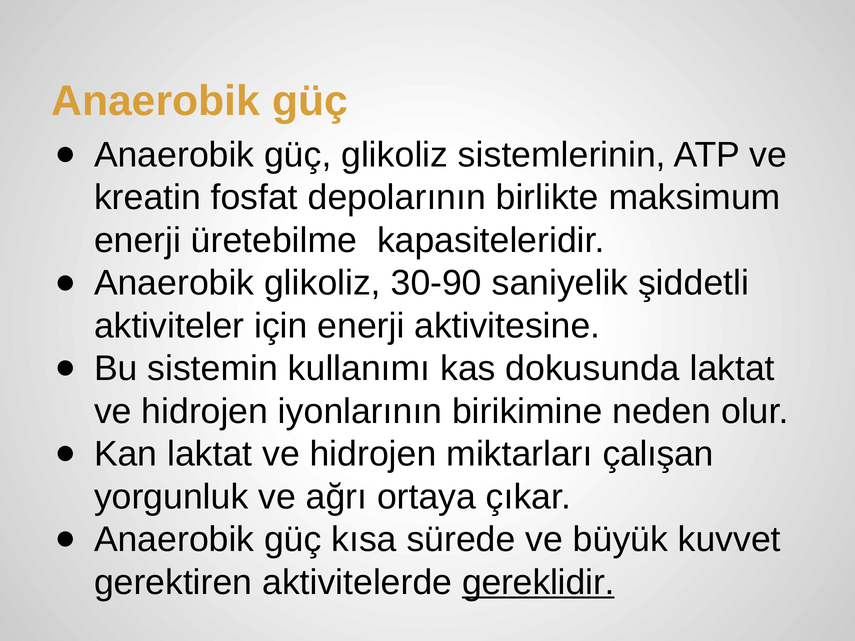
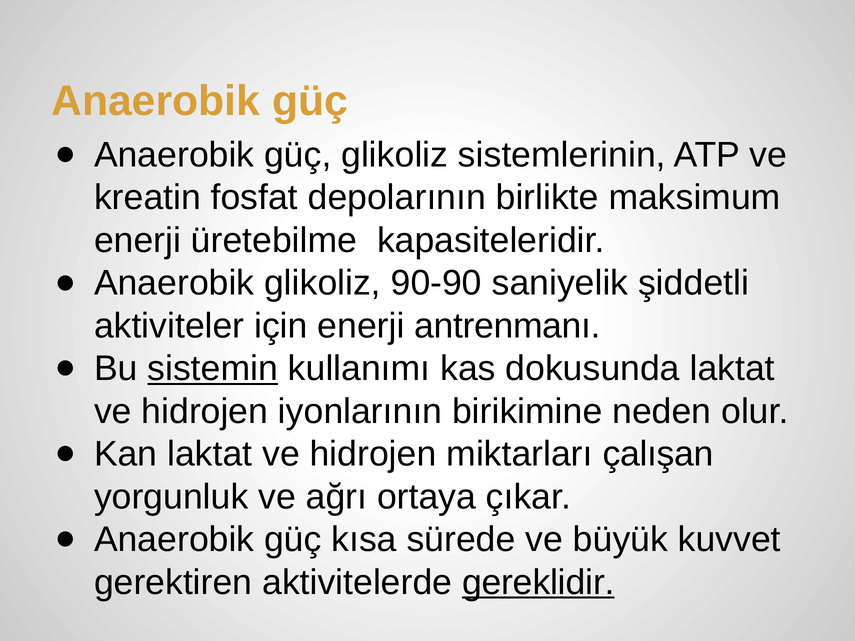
30-90: 30-90 -> 90-90 (436, 283)
aktivitesine: aktivitesine -> antrenmanı (507, 326)
sistemin underline: none -> present (213, 369)
